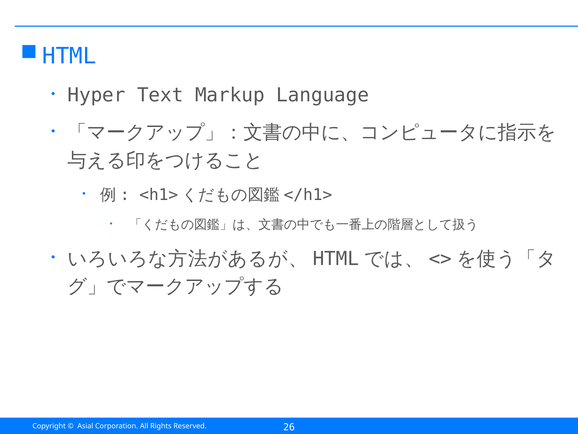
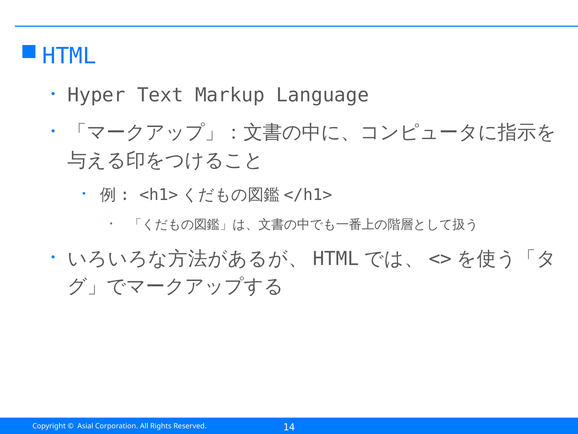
26: 26 -> 14 (289, 427)
